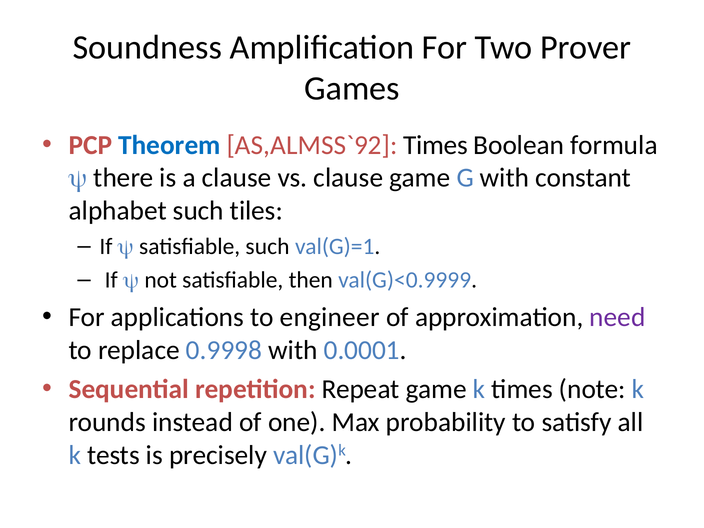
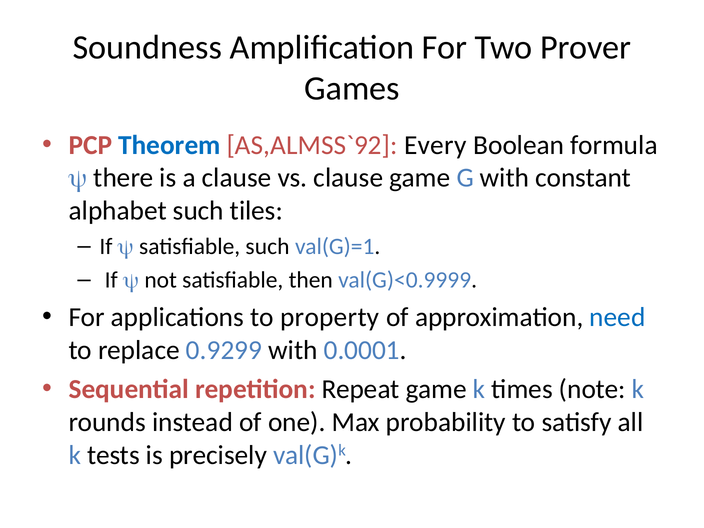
Times: Times -> Every (435, 145)
engineer: engineer -> property (330, 317)
need colour: purple -> blue (617, 317)
0.9998: 0.9998 -> 0.9299 (224, 350)
